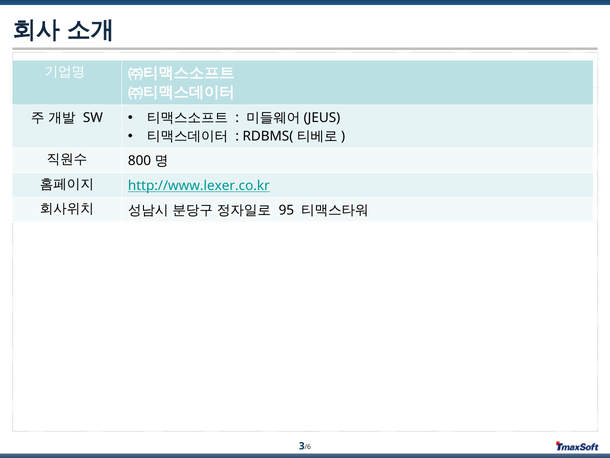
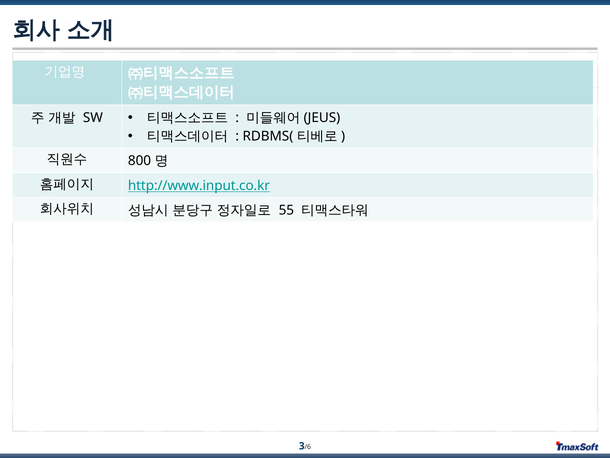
http://www.lexer.co.kr: http://www.lexer.co.kr -> http://www.input.co.kr (199, 185)
95: 95 -> 55 (286, 210)
